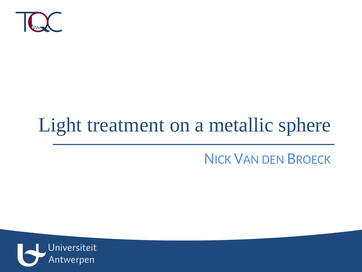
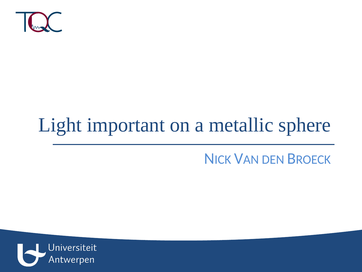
treatment: treatment -> important (126, 125)
